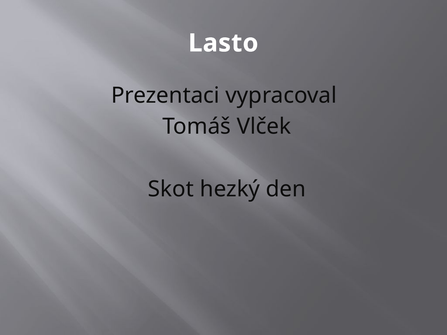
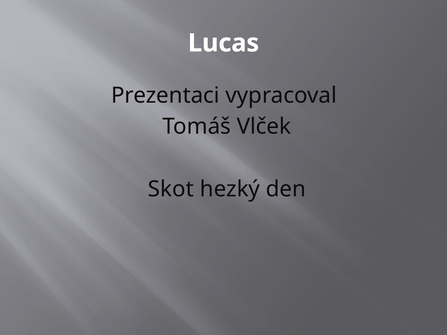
Lasto: Lasto -> Lucas (224, 43)
